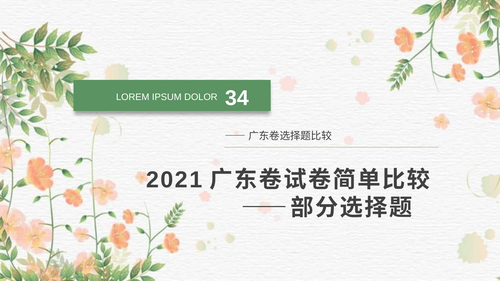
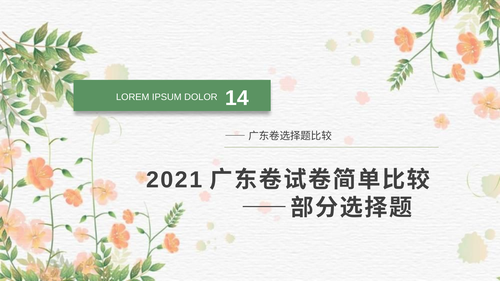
34: 34 -> 14 (237, 98)
